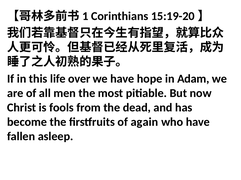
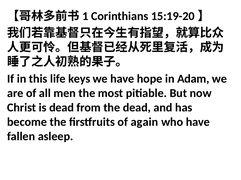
over: over -> keys (79, 79)
is fools: fools -> dead (62, 108)
